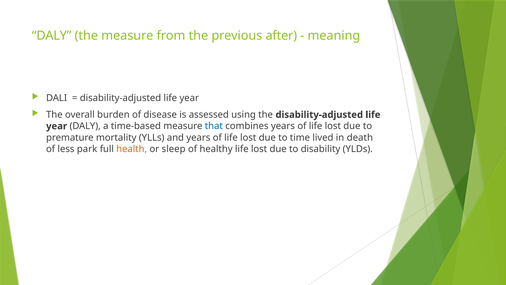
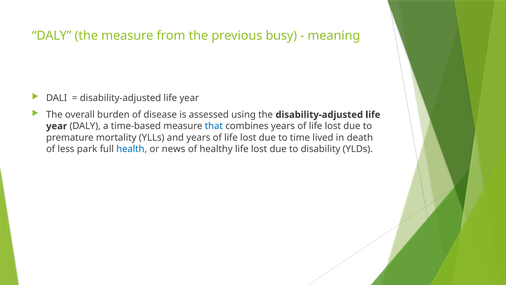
after: after -> busy (281, 36)
health colour: orange -> blue (132, 149)
sleep: sleep -> news (174, 149)
